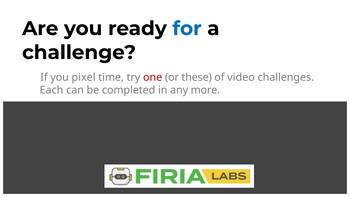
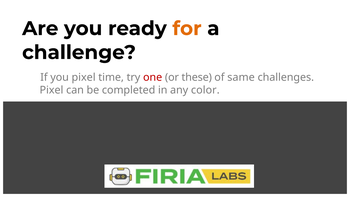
for colour: blue -> orange (187, 28)
video: video -> same (241, 77)
Each: Each -> Pixel (51, 90)
more: more -> color (205, 90)
